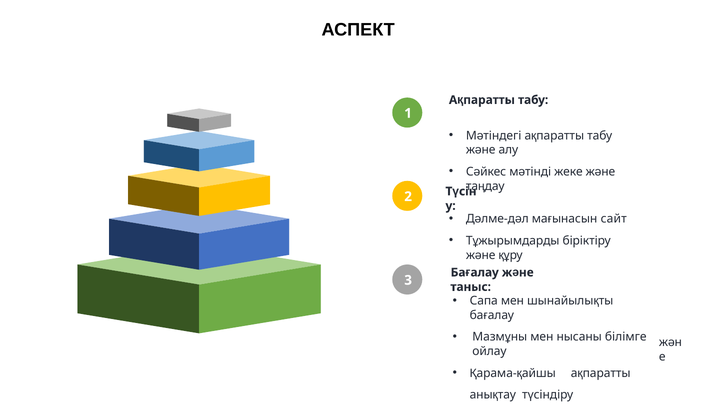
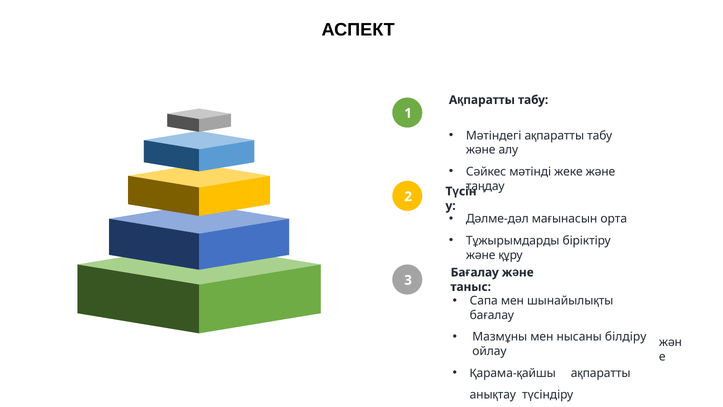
сайт: сайт -> орта (614, 219)
білімге: білімге -> білдіру (626, 337)
